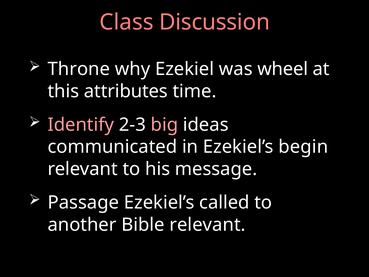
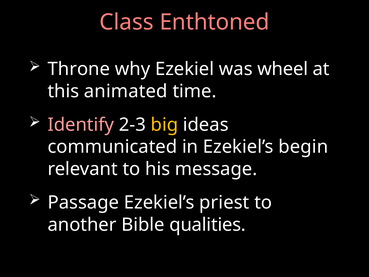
Discussion: Discussion -> Enthtoned (214, 22)
attributes: attributes -> animated (126, 91)
big colour: pink -> yellow (164, 125)
called: called -> priest (224, 202)
Bible relevant: relevant -> qualities (208, 224)
